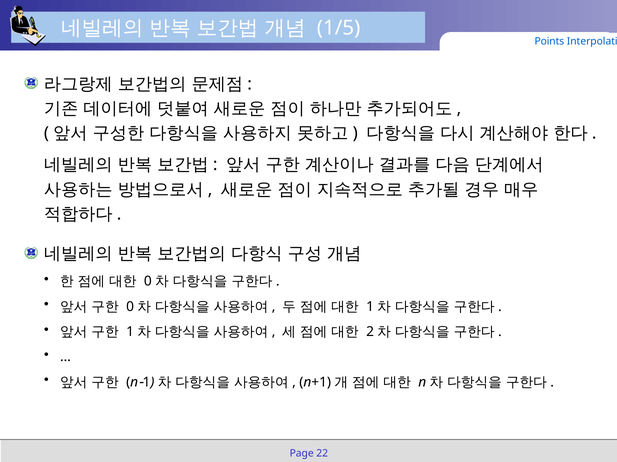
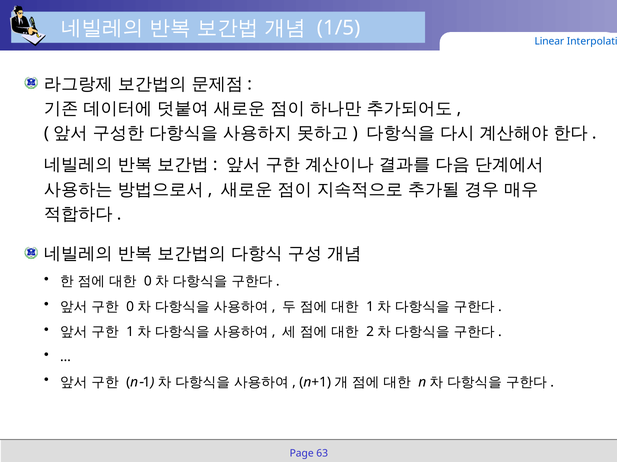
Points: Points -> Linear (549, 41)
22: 22 -> 63 (322, 454)
